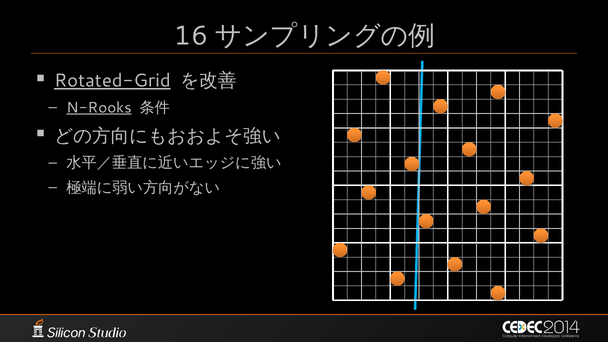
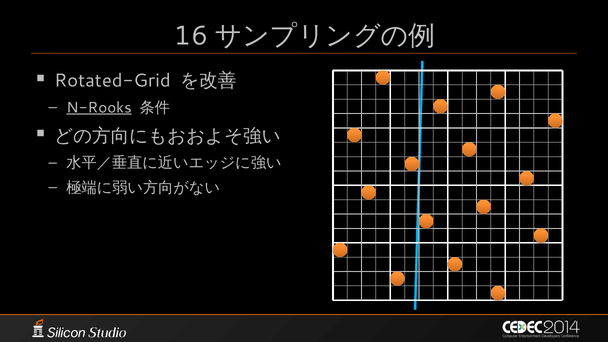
Rotated-Grid underline: present -> none (112, 81)
